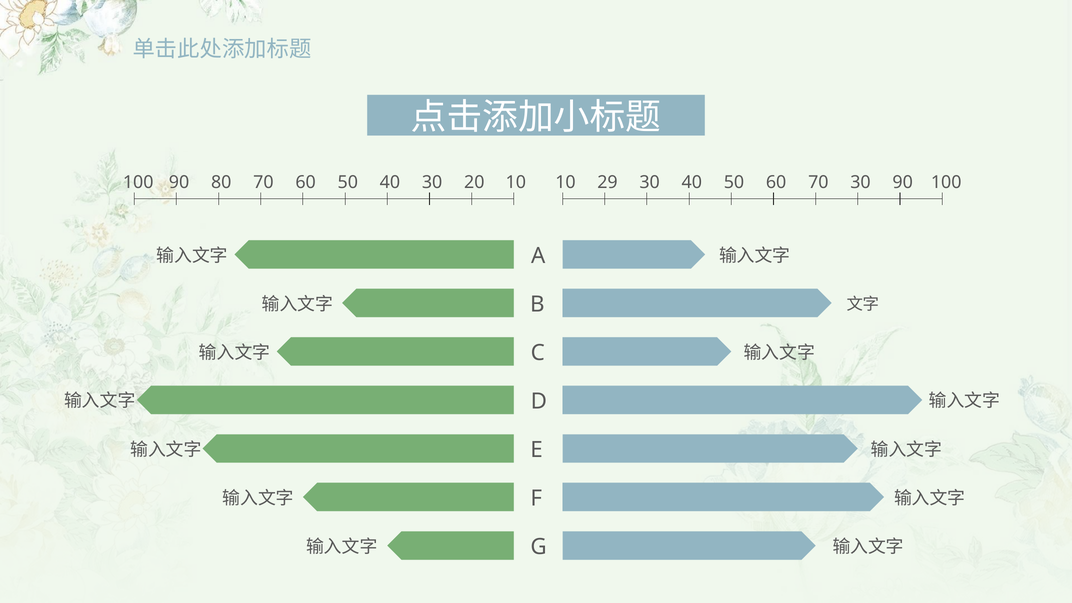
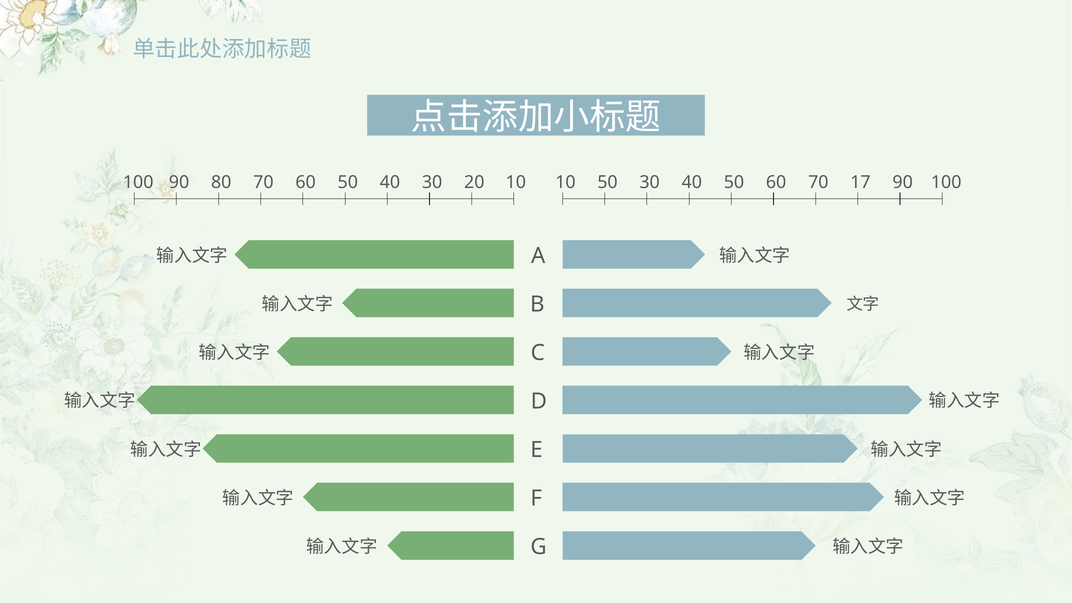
10 29: 29 -> 50 (607, 182)
70 30: 30 -> 17 (861, 182)
